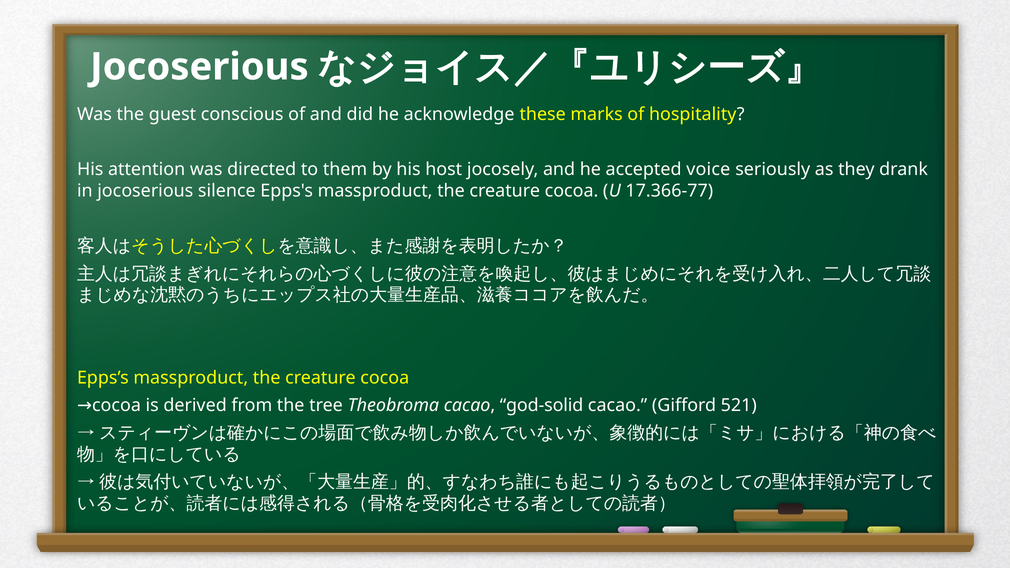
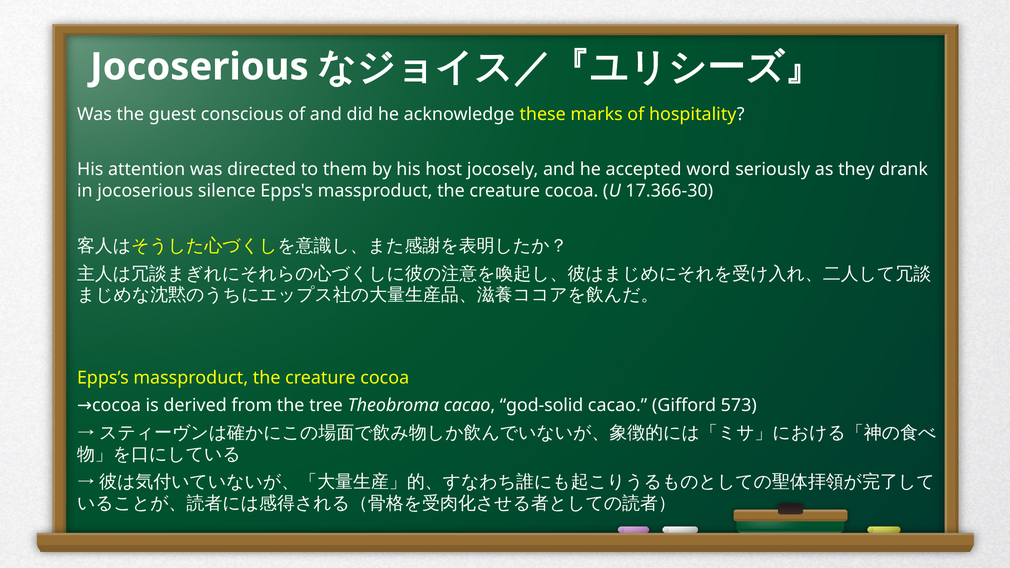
voice: voice -> word (708, 169)
17.366-77: 17.366-77 -> 17.366-30 (669, 191)
521: 521 -> 573 (739, 405)
